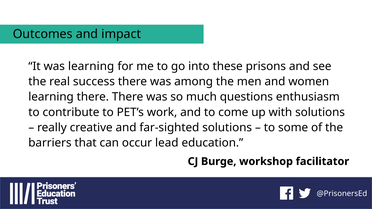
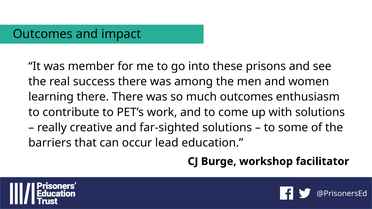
was learning: learning -> member (91, 66)
much questions: questions -> outcomes (246, 97)
